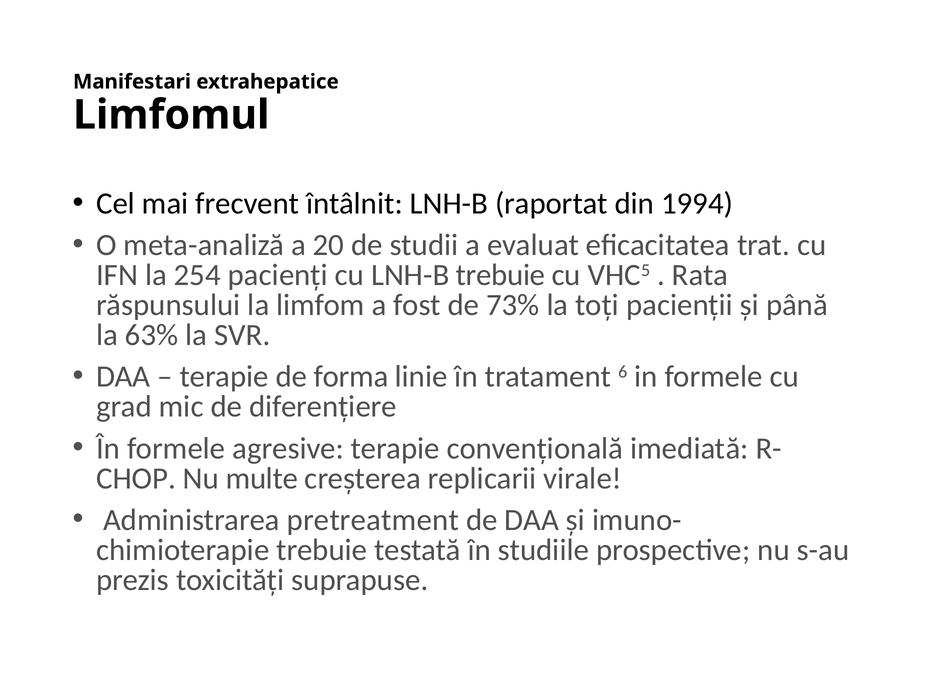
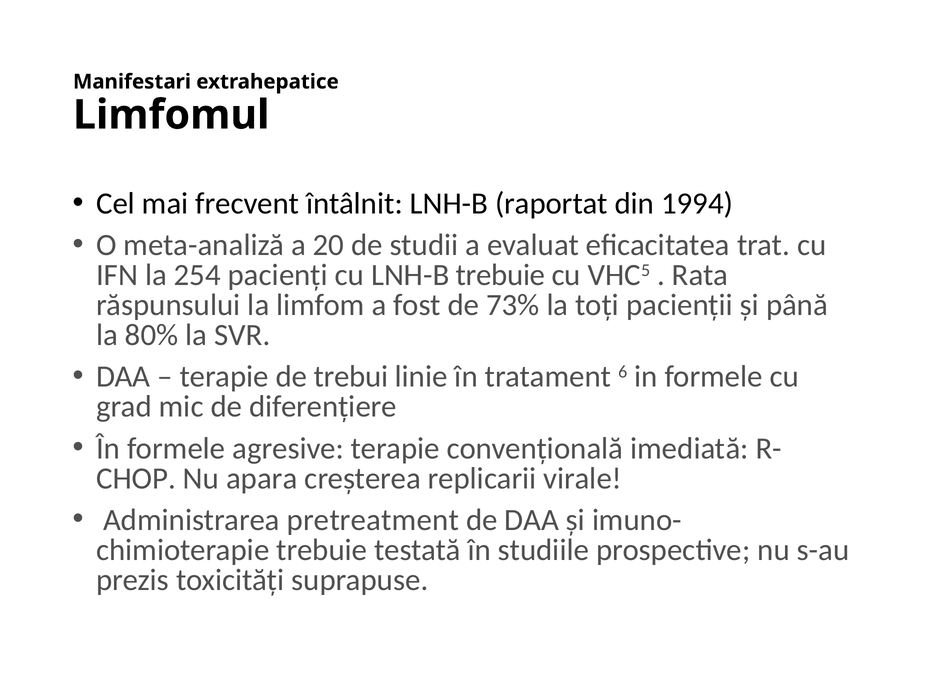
63%: 63% -> 80% (152, 335)
forma: forma -> trebui (351, 377)
multe: multe -> apara (262, 479)
